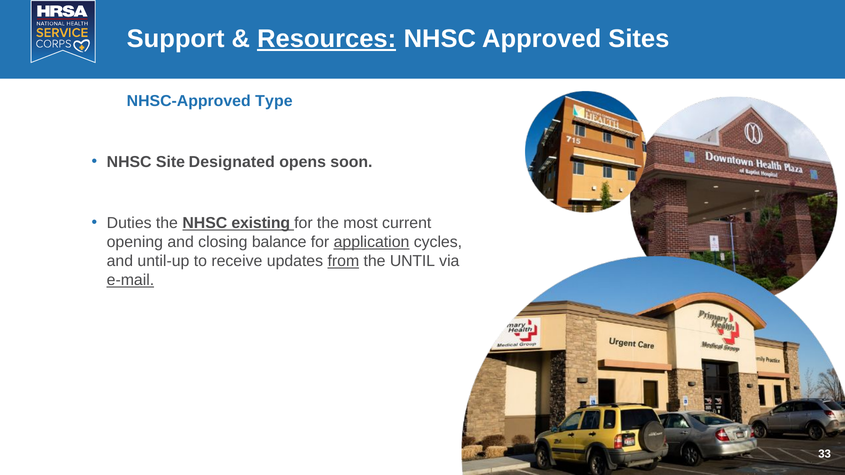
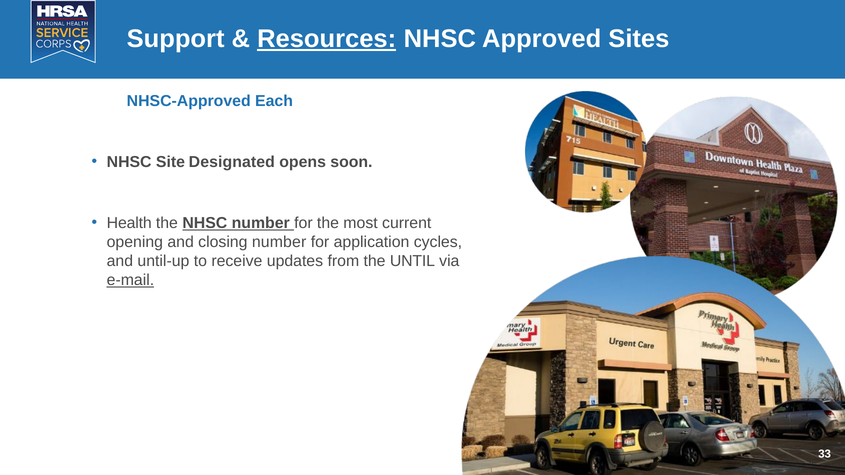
Type: Type -> Each (274, 101)
Duties: Duties -> Health (129, 223)
NHSC existing: existing -> number (261, 223)
closing balance: balance -> number (279, 242)
application underline: present -> none (372, 242)
from underline: present -> none (343, 261)
